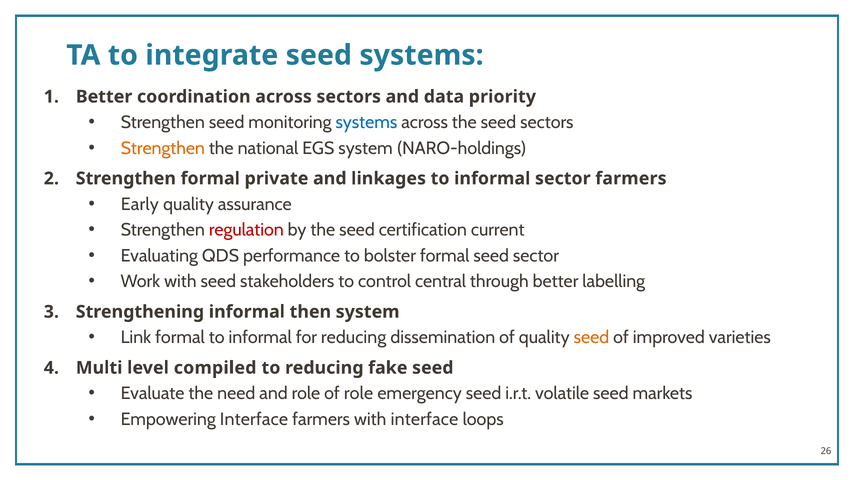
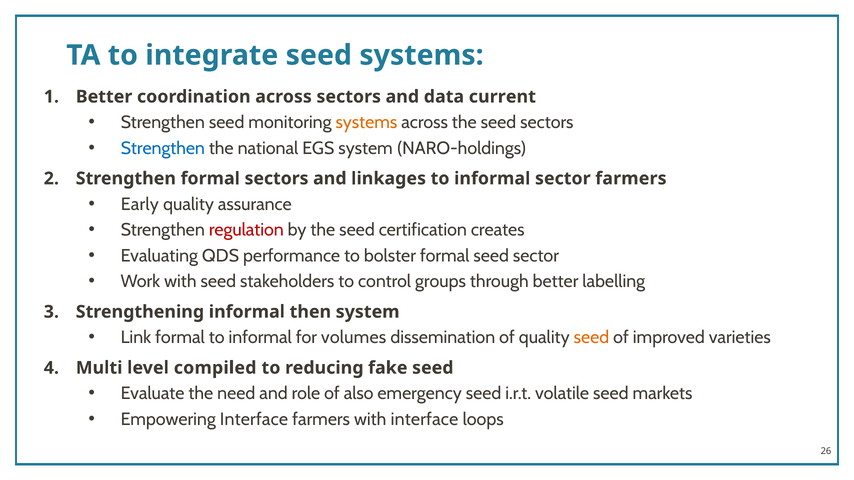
priority: priority -> current (502, 97)
systems colour: blue -> orange (366, 123)
Strengthen colour: orange -> blue (163, 148)
formal private: private -> sectors (277, 179)
current: current -> creates (498, 230)
central: central -> groups (441, 282)
for reducing: reducing -> volumes (354, 338)
of role: role -> also (359, 394)
